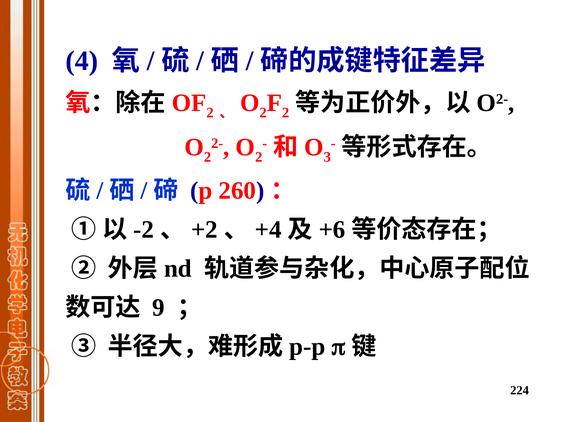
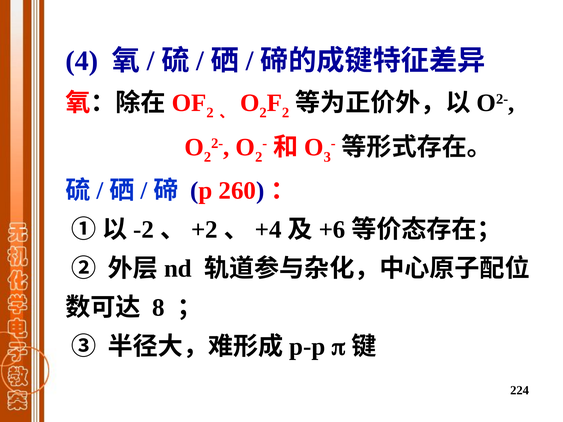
9: 9 -> 8 (159, 308)
